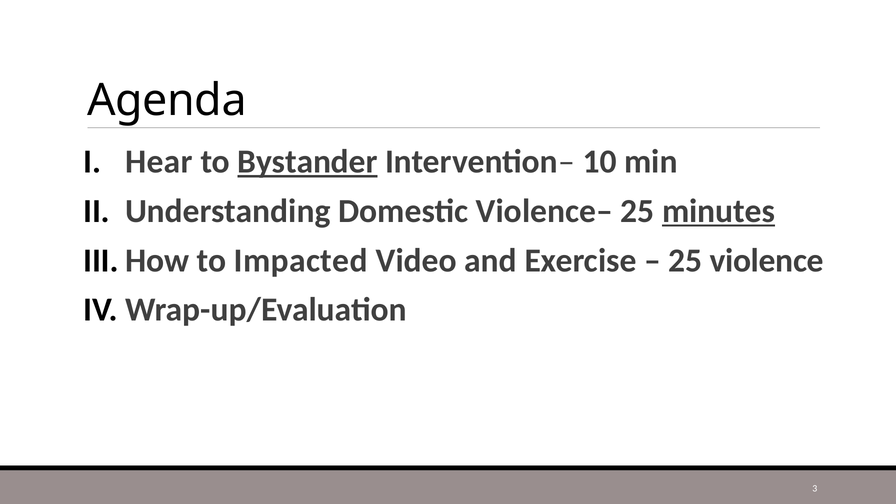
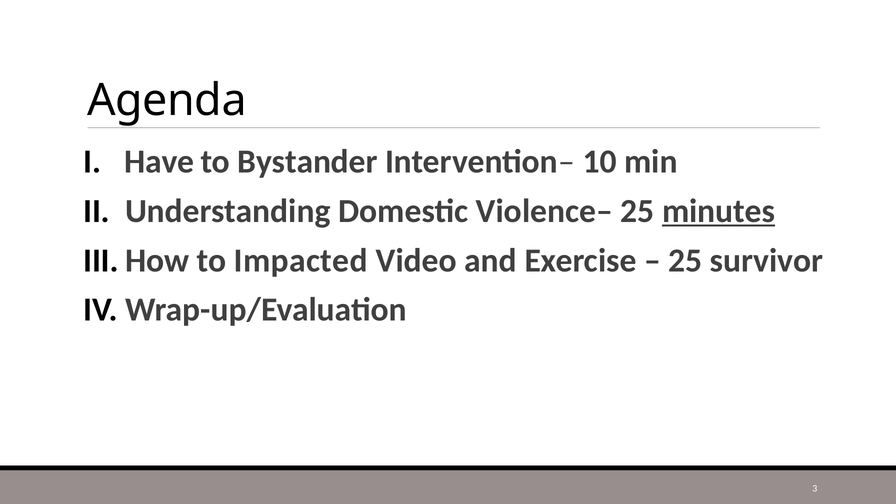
Hear: Hear -> Have (159, 162)
Bystander underline: present -> none (308, 162)
violence: violence -> survivor (767, 261)
